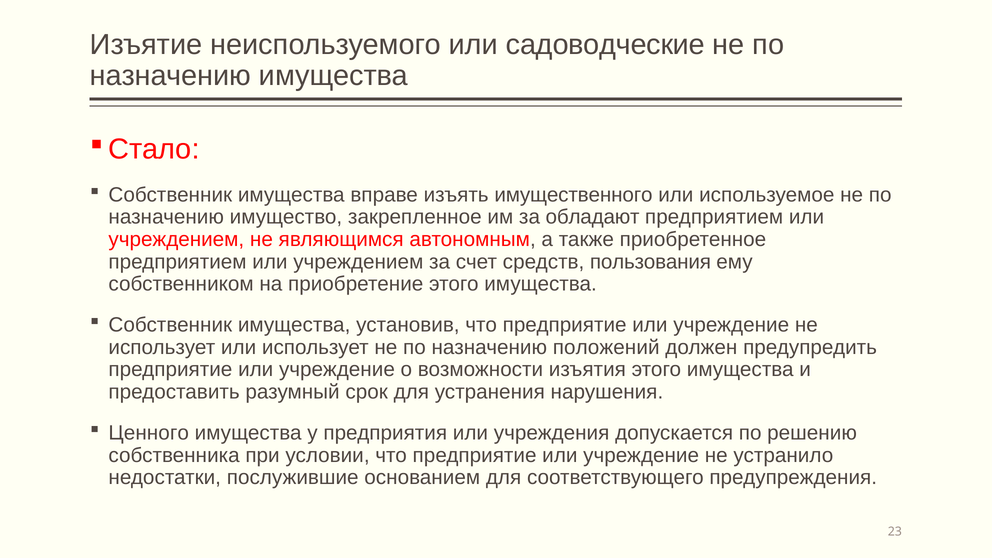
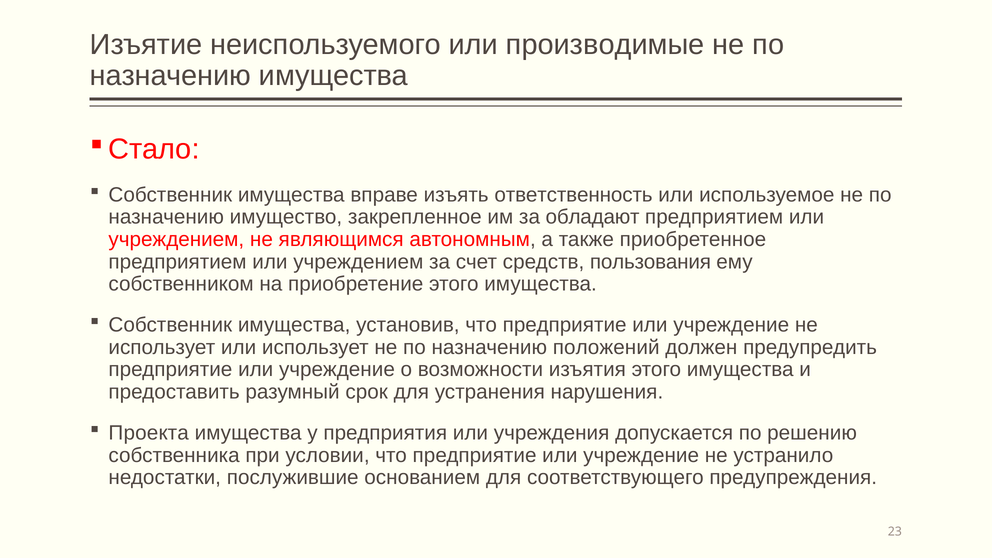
садоводческие: садоводческие -> производимые (605, 45)
имущественного: имущественного -> ответственность (574, 195)
Ценного: Ценного -> Проекта (149, 433)
